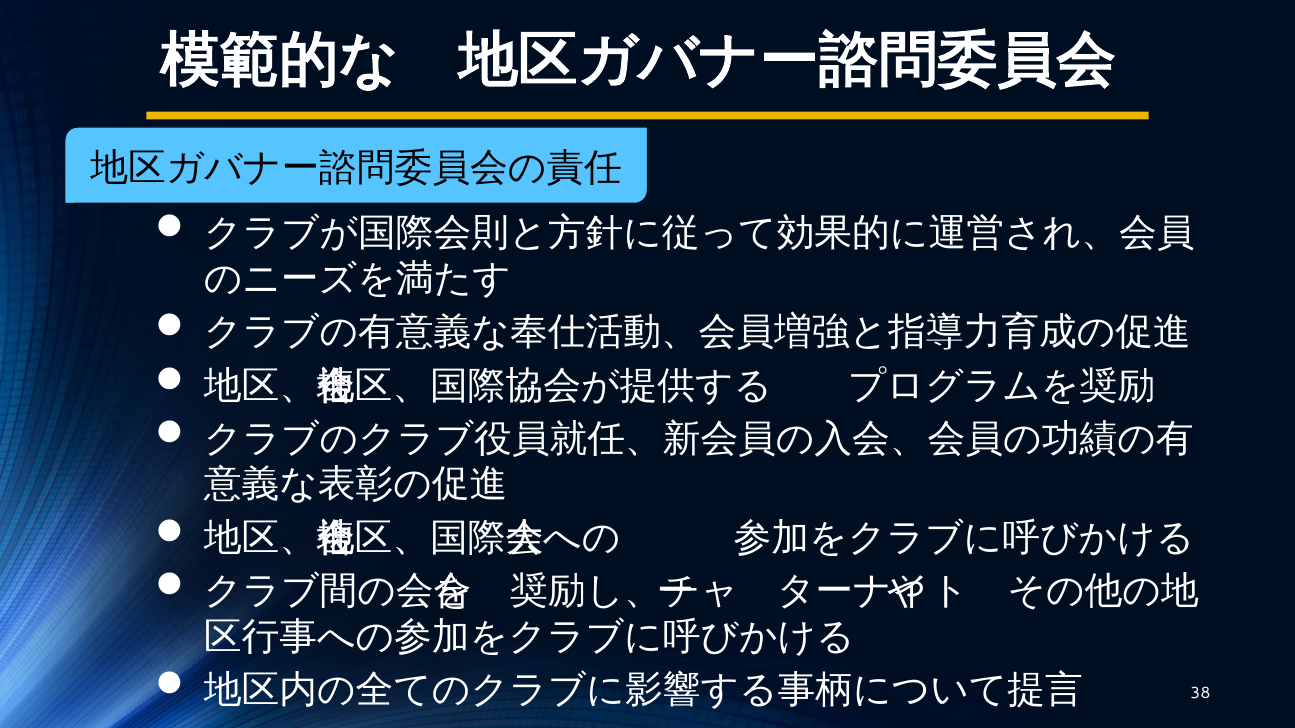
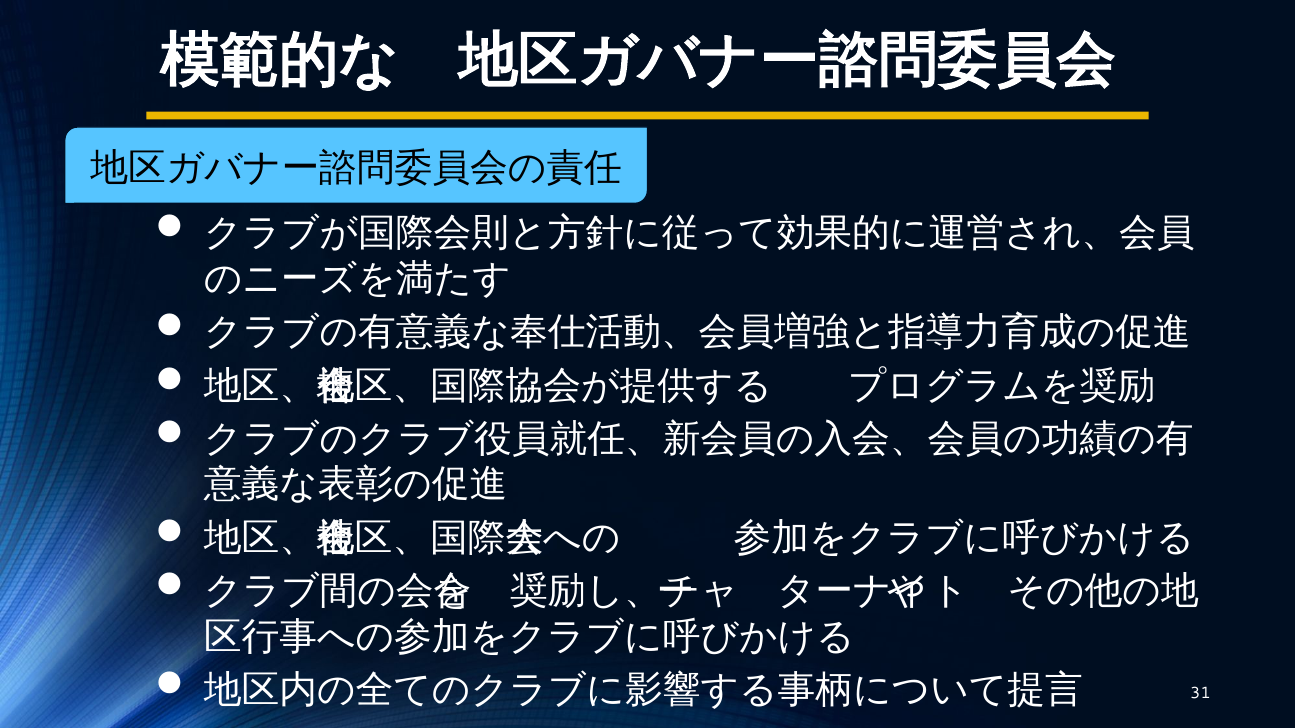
38: 38 -> 31 (1200, 694)
